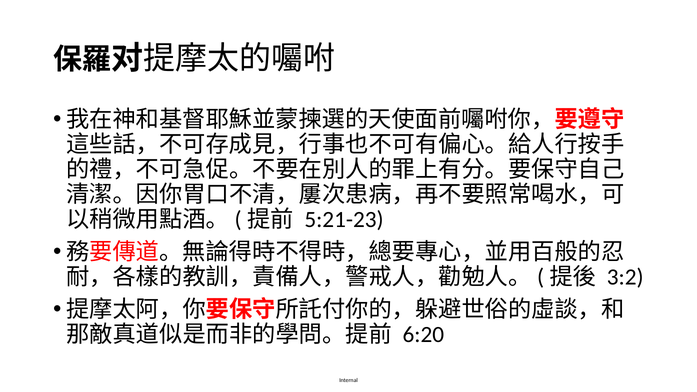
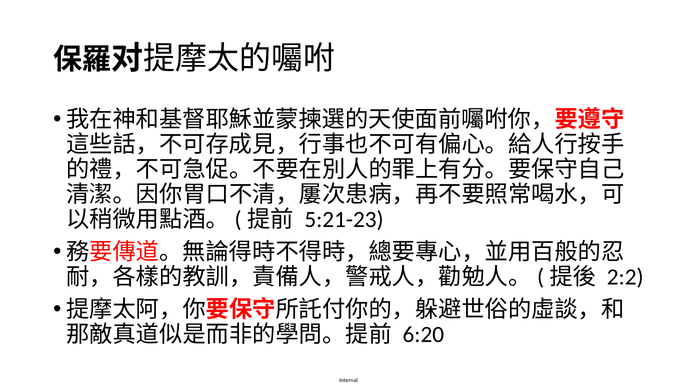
3:2: 3:2 -> 2:2 (625, 277)
